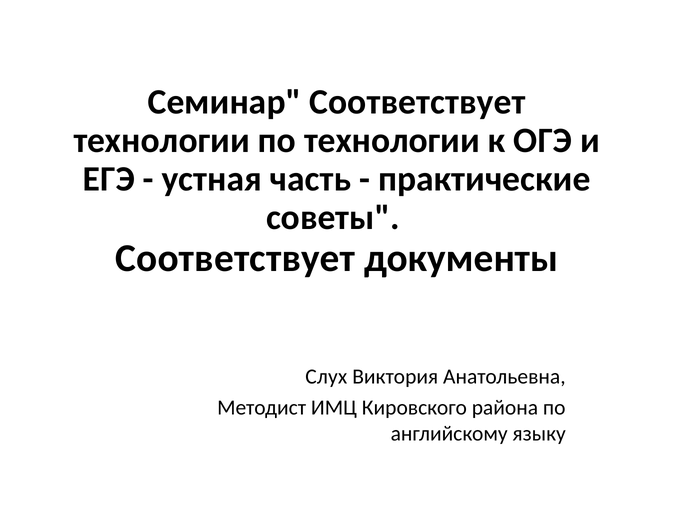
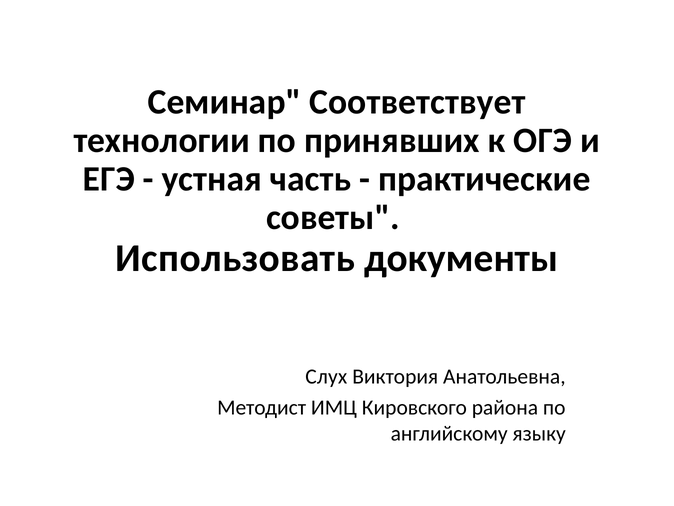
по технологии: технологии -> принявших (392, 140)
Соответствует: Соответствует -> Использовать (235, 258)
